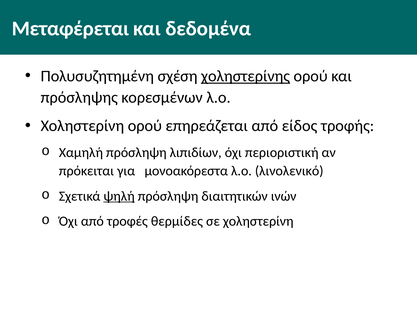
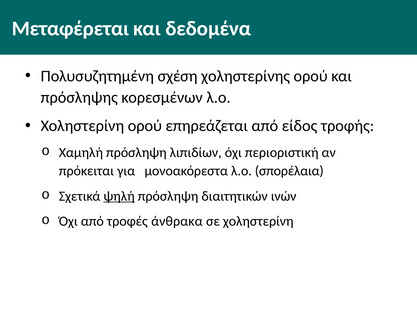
χοληστερίνης underline: present -> none (246, 76)
λινολενικό: λινολενικό -> σπορέλαια (289, 171)
θερμίδες: θερμίδες -> άνθρακα (177, 221)
